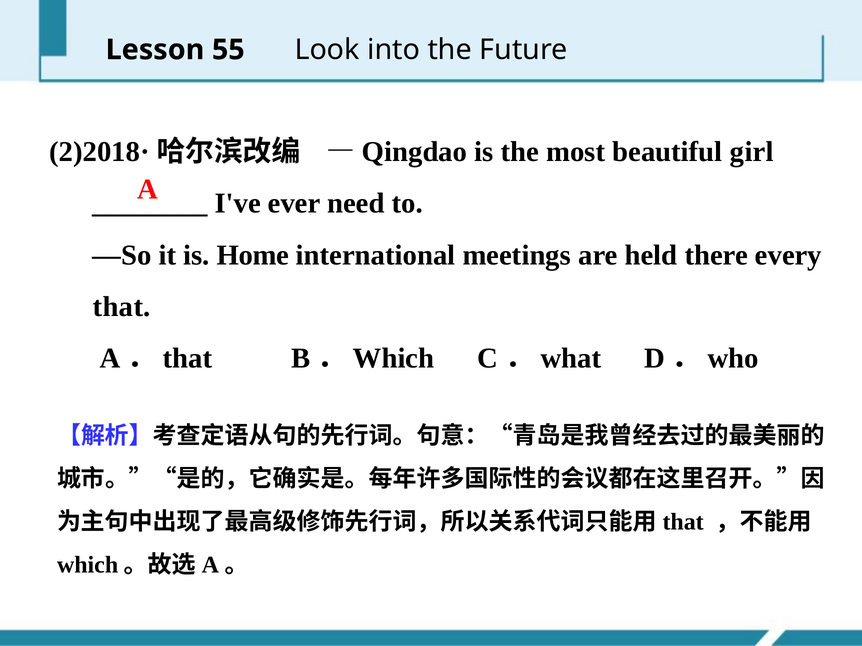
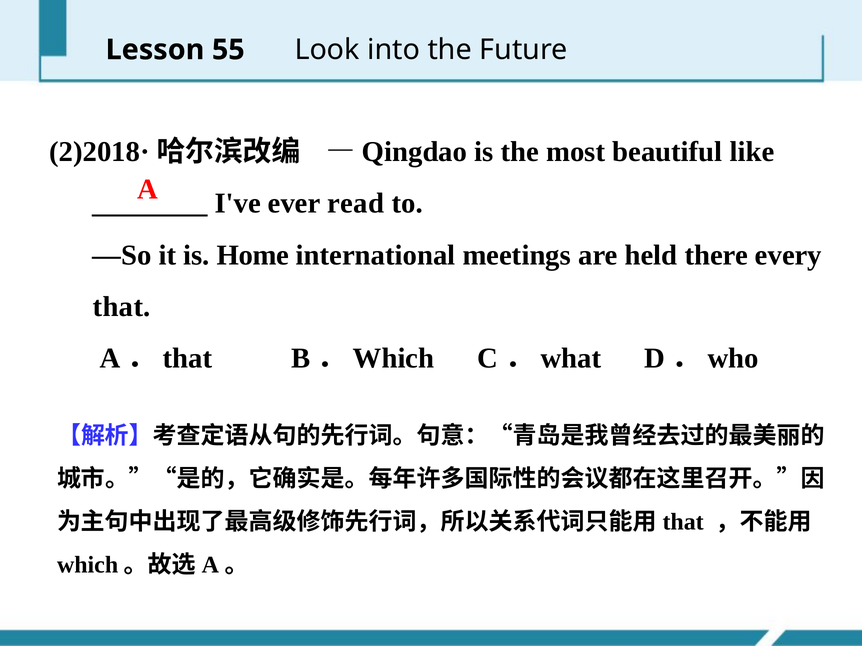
girl: girl -> like (752, 152)
need: need -> read (356, 204)
